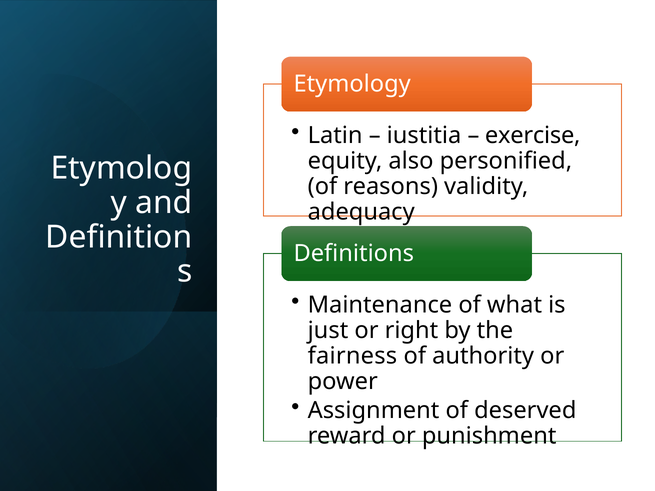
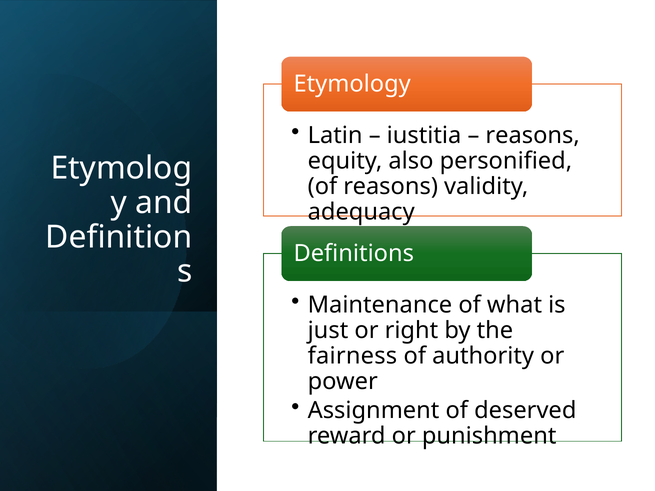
exercise: exercise -> reasons (533, 136)
